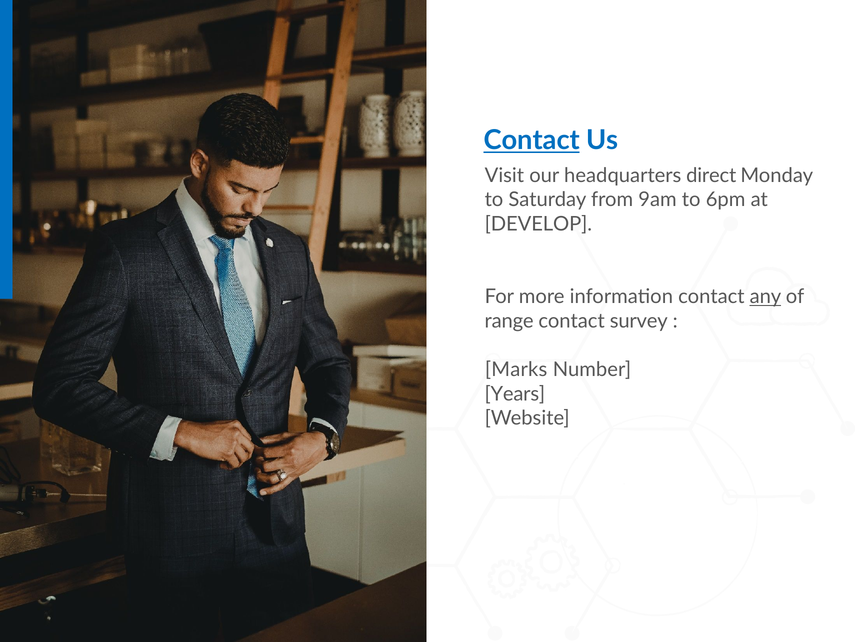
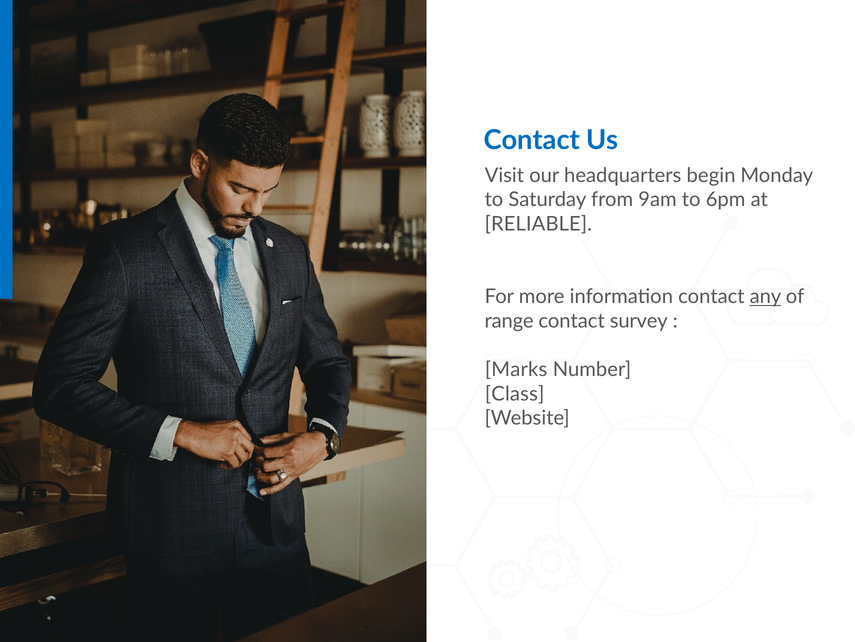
Contact underline: present -> none (532, 140)
direct: direct -> begin (711, 175)
DEVELOP: DEVELOP -> RELIABLE (538, 224)
Years: Years -> Class (515, 393)
